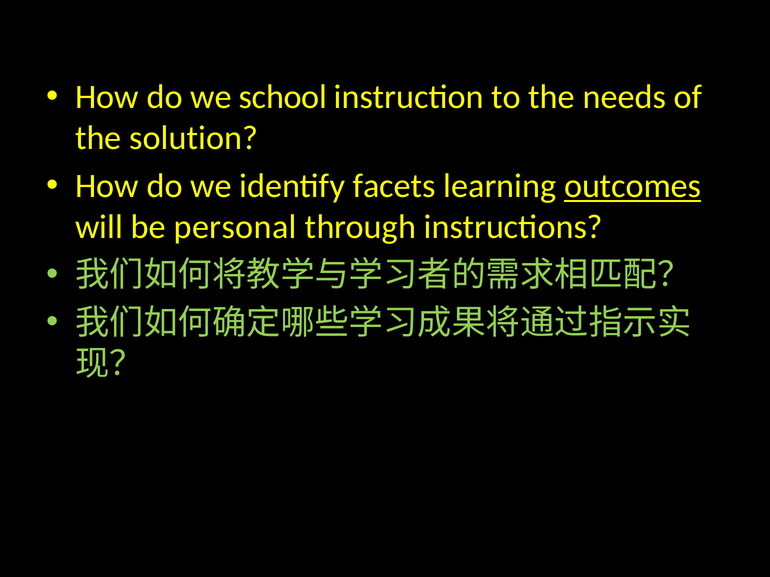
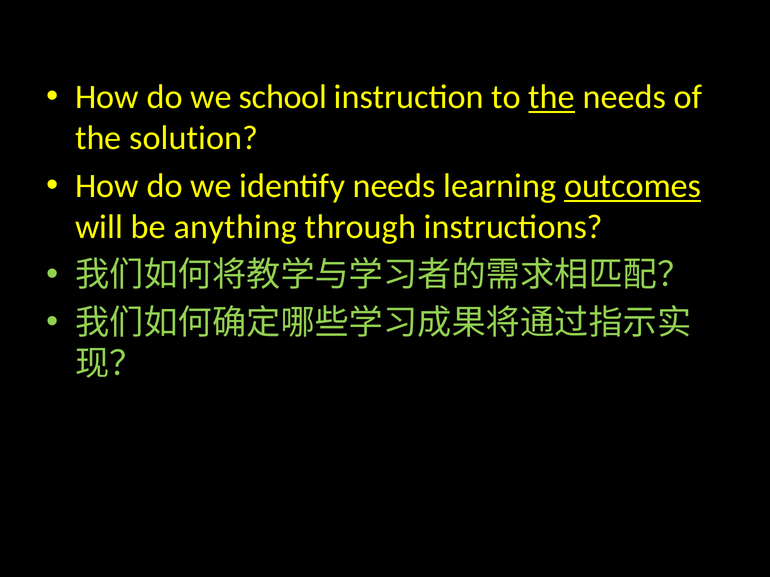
the underline: none -> present (552, 97)
identify facets: facets -> needs (394, 186)
personal: personal -> anything (235, 227)
